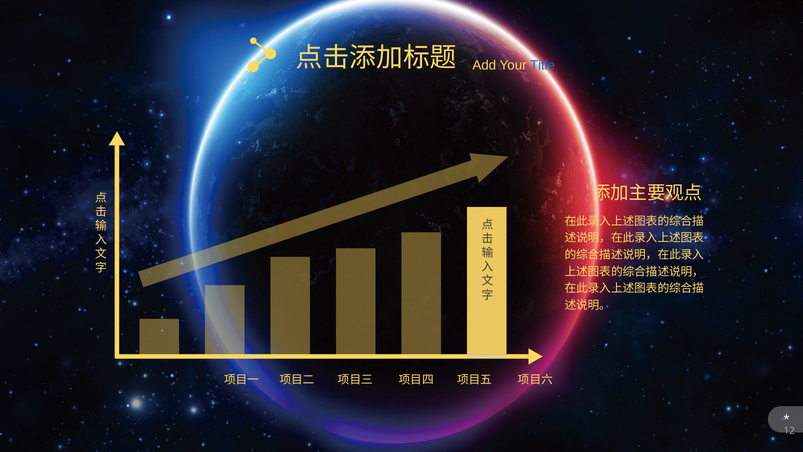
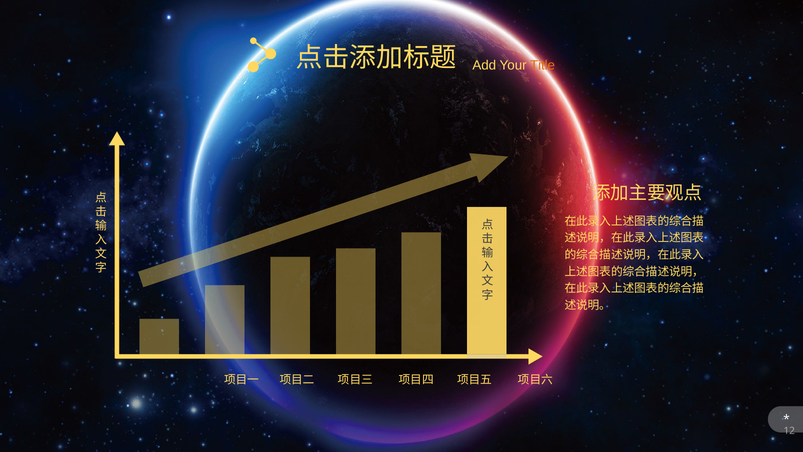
Title colour: blue -> orange (543, 65)
